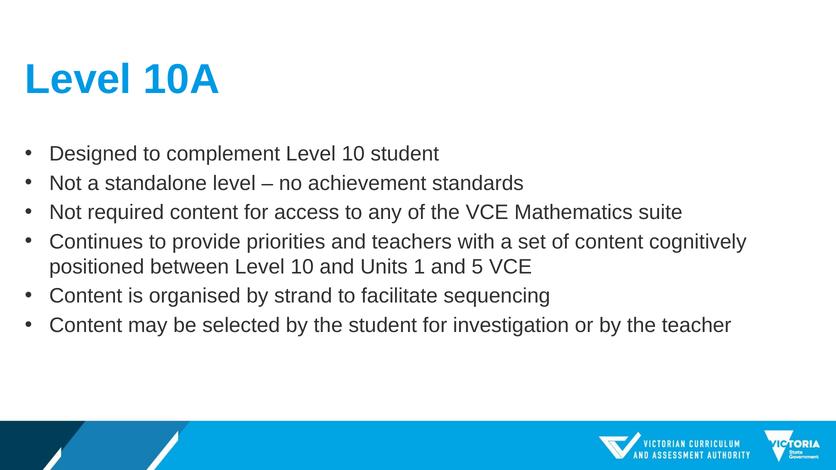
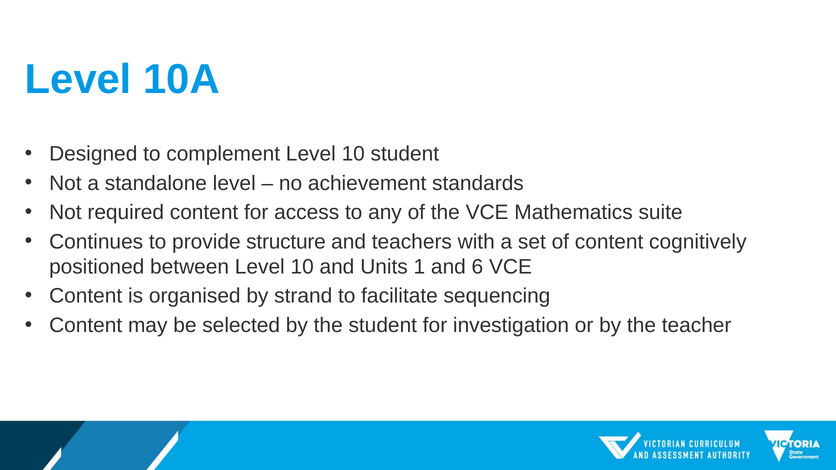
priorities: priorities -> structure (286, 242)
5: 5 -> 6 (477, 267)
